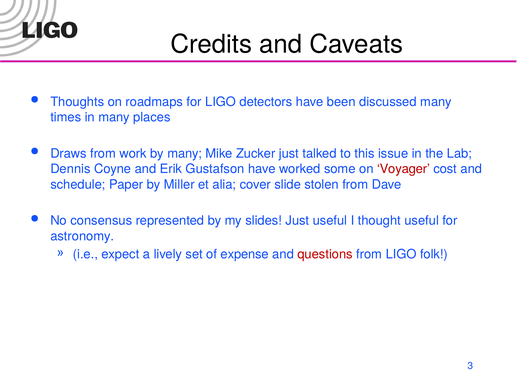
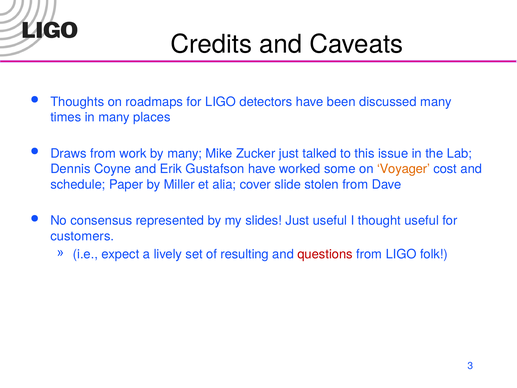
Voyager colour: red -> orange (404, 169)
astronomy: astronomy -> customers (82, 236)
expense: expense -> resulting (245, 254)
